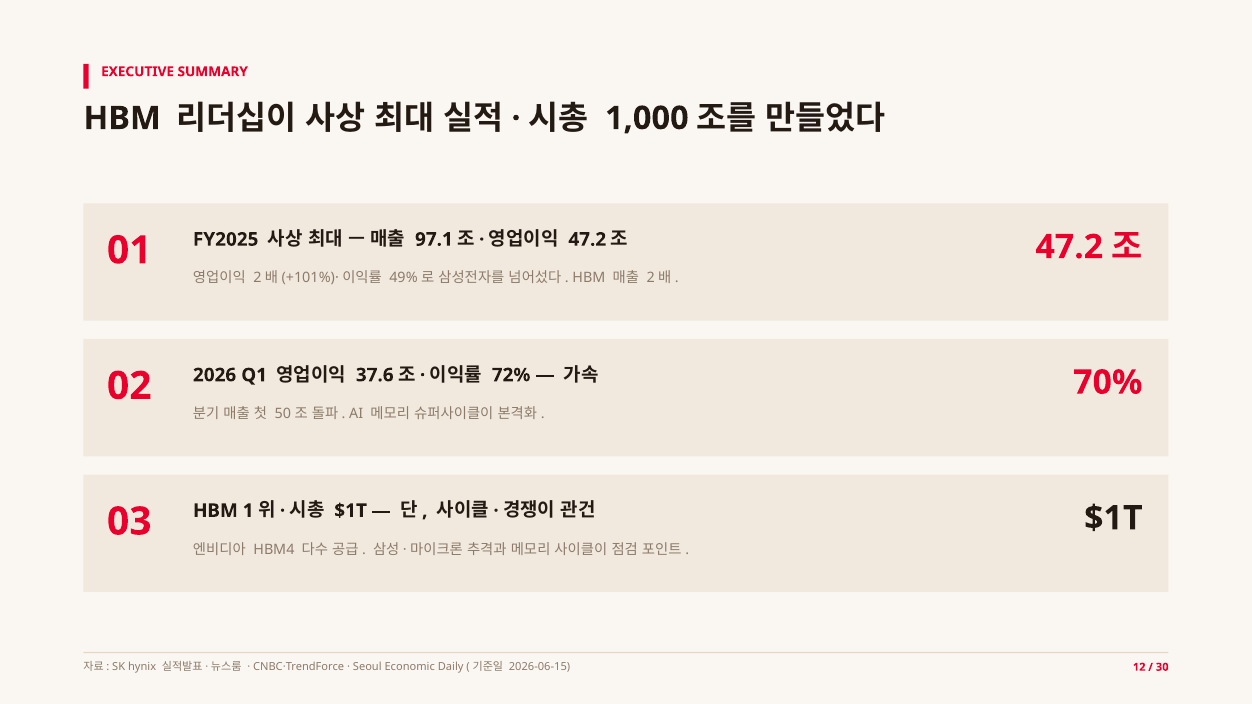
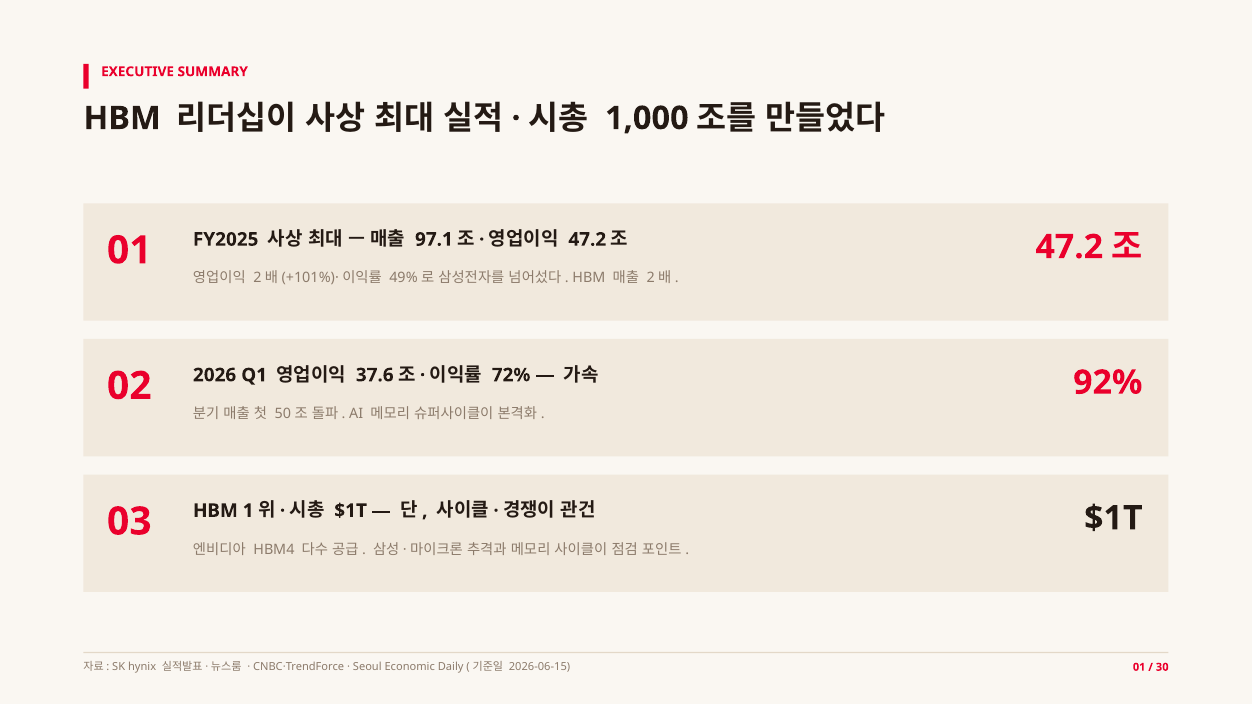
70%: 70% -> 92% (1108, 383)
2026-06-15 12: 12 -> 01 (1139, 667)
